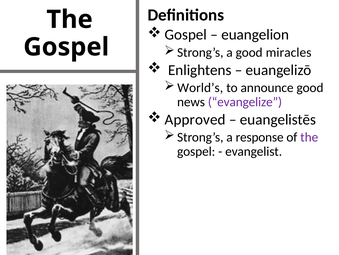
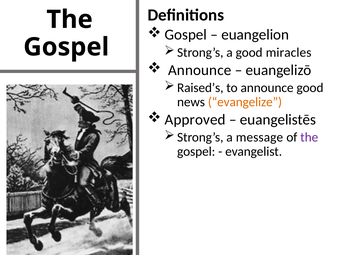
Enlightens: Enlightens -> Announce (200, 70)
World’s: World’s -> Raised’s (200, 87)
evangelize colour: purple -> orange (245, 102)
response: response -> message (259, 137)
